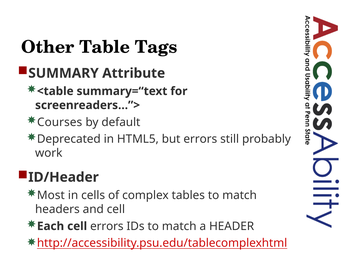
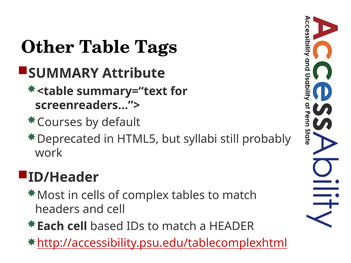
but errors: errors -> syllabi (200, 139)
cell errors: errors -> based (107, 226)
